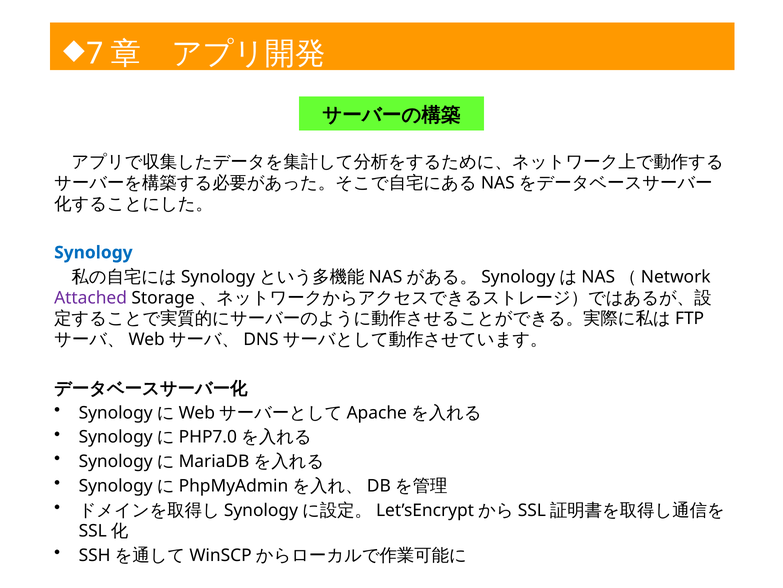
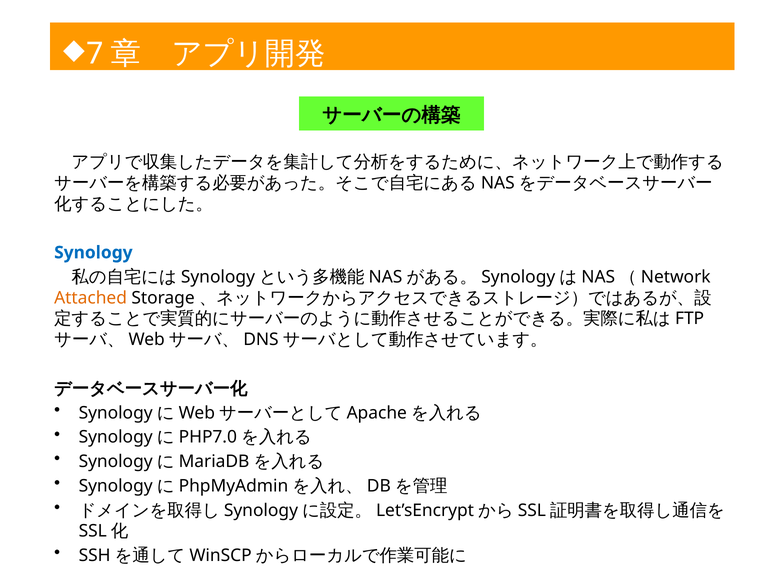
Attached colour: purple -> orange (91, 297)
